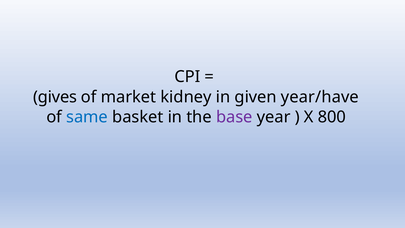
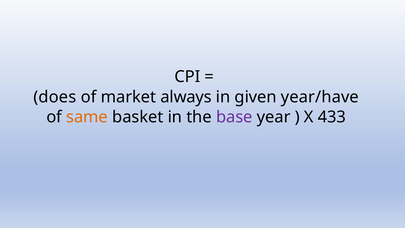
gives: gives -> does (55, 97)
kidney: kidney -> always (186, 97)
same colour: blue -> orange (87, 117)
800: 800 -> 433 (332, 117)
